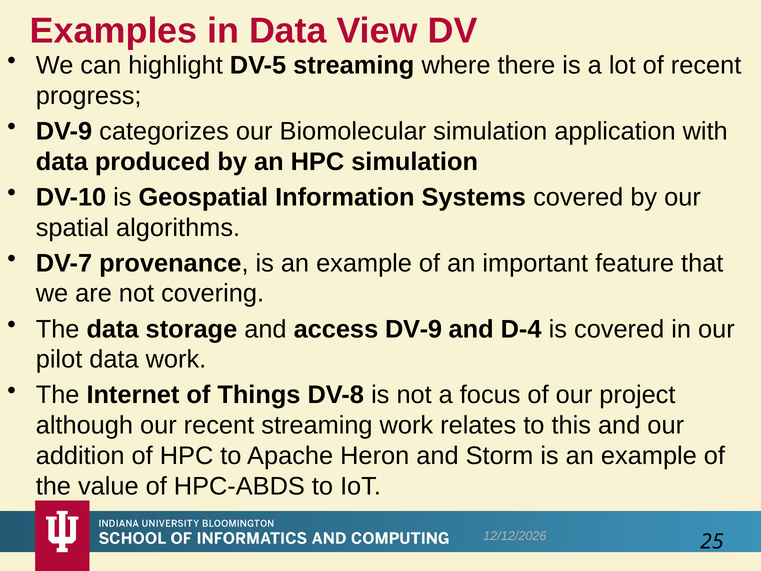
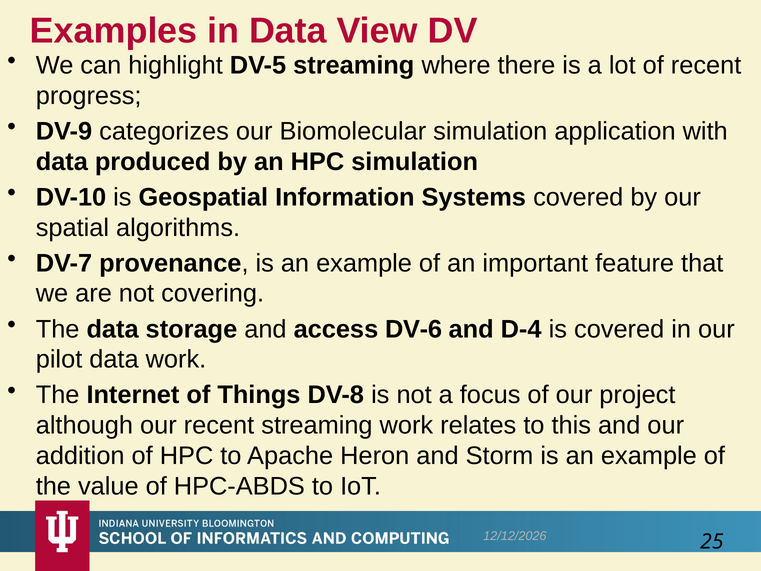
access DV-9: DV-9 -> DV-6 (414, 329)
